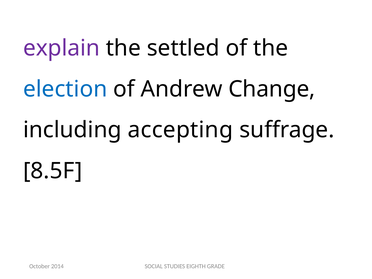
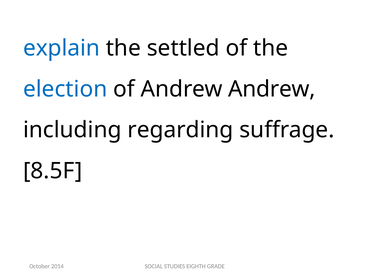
explain colour: purple -> blue (62, 48)
Andrew Change: Change -> Andrew (272, 89)
accepting: accepting -> regarding (180, 130)
